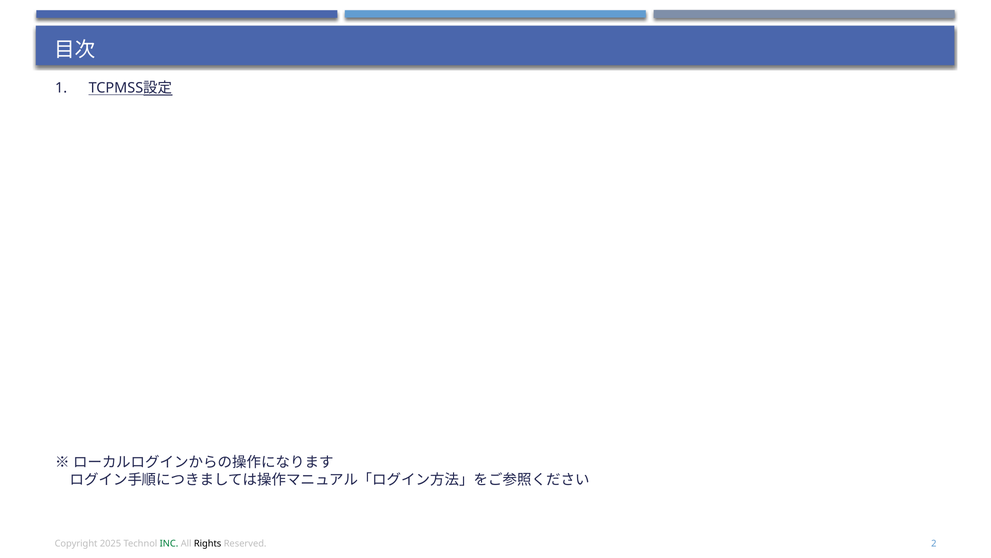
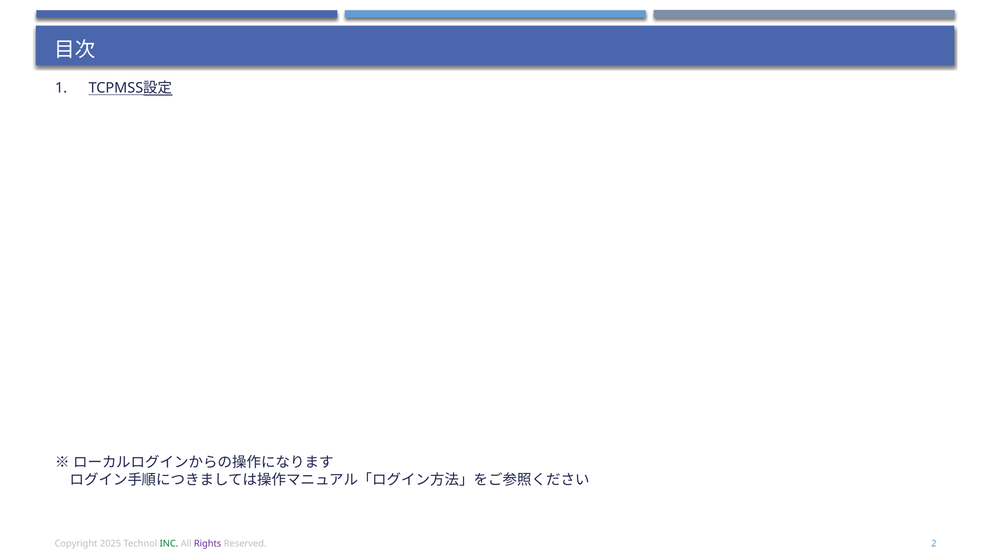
Rights colour: black -> purple (208, 543)
